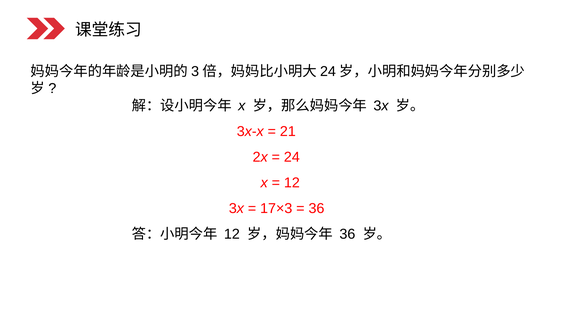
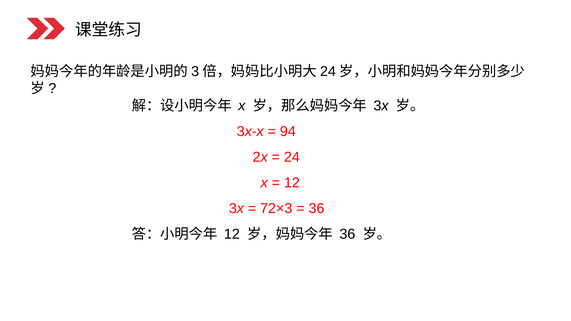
21: 21 -> 94 (288, 132)
17×3: 17×3 -> 72×3 (276, 209)
